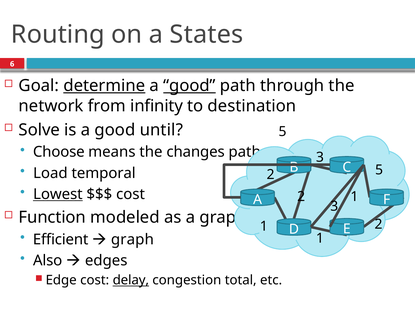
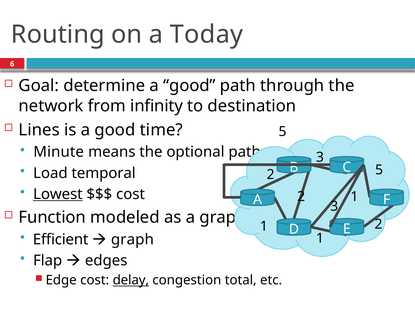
States: States -> Today (207, 35)
determine underline: present -> none (104, 86)
good underline: present -> none (189, 86)
Solve: Solve -> Lines (39, 130)
until: until -> time (161, 130)
Choose: Choose -> Minute (59, 152)
changes: changes -> optional (196, 152)
Also: Also -> Flap (48, 261)
